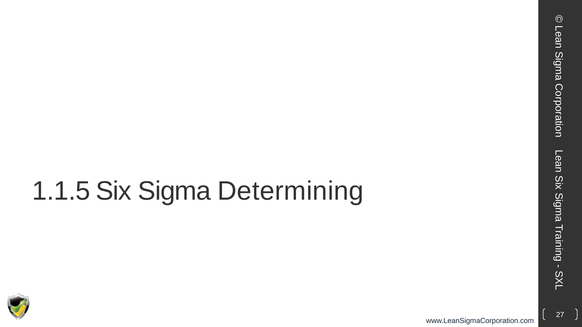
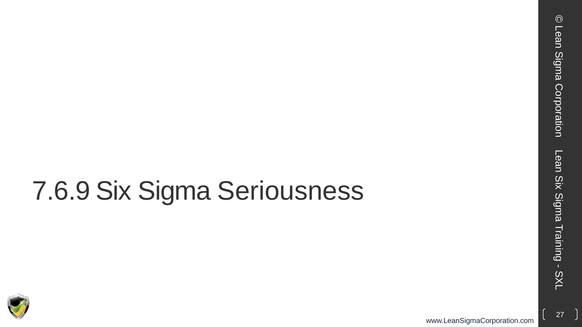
1.1.5: 1.1.5 -> 7.6.9 (61, 191)
Determining: Determining -> Seriousness (291, 191)
